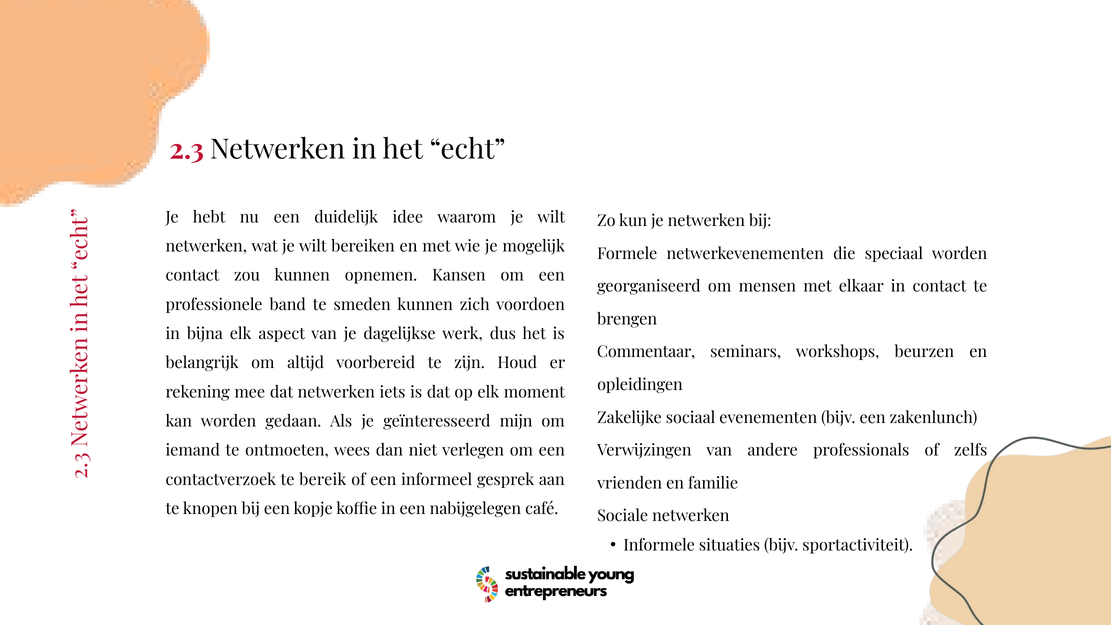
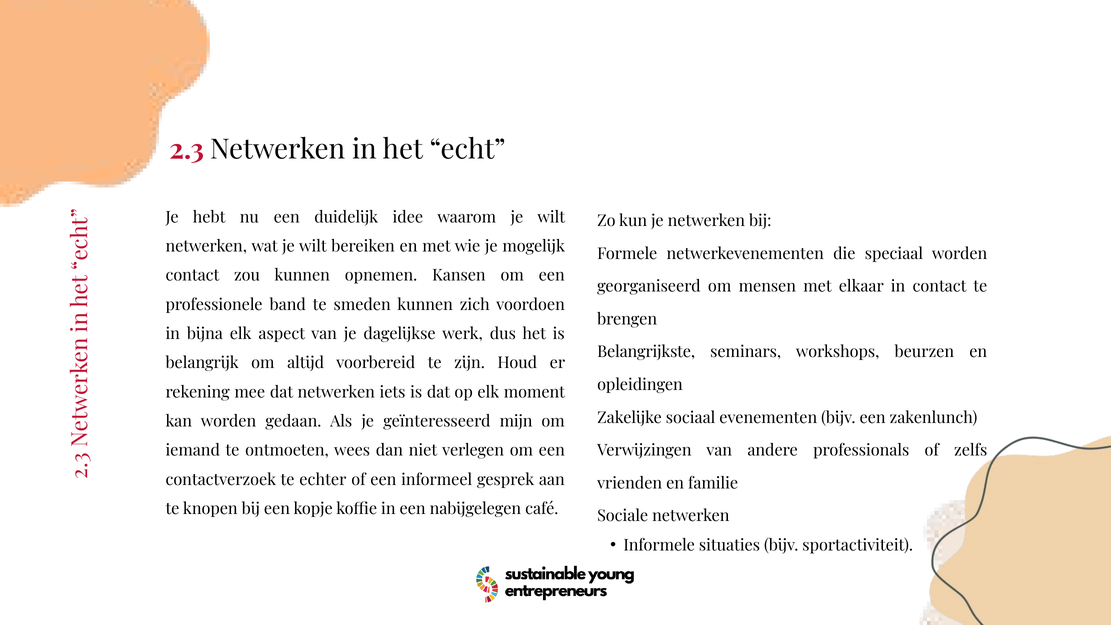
Commentaar: Commentaar -> Belangrijkste (646, 352)
bereik: bereik -> echter (323, 480)
